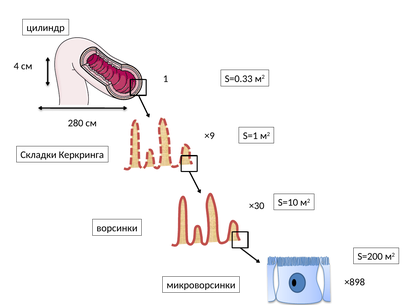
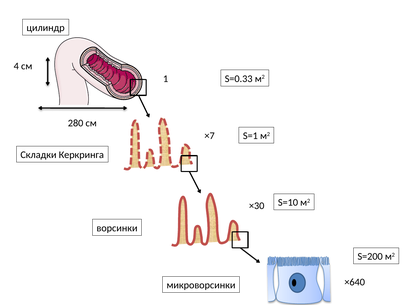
×9: ×9 -> ×7 (210, 136)
×898: ×898 -> ×640 (355, 282)
